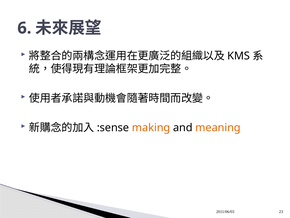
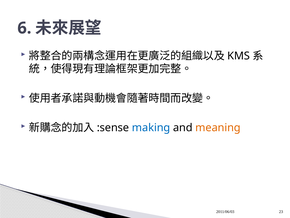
making colour: orange -> blue (151, 127)
